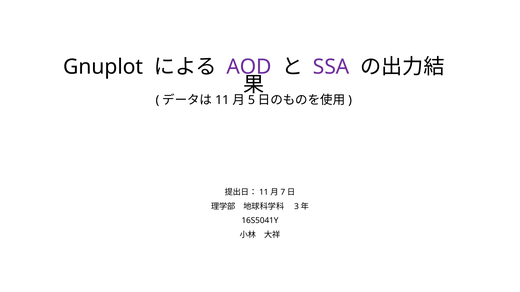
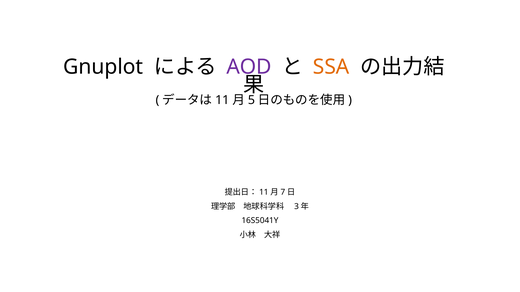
SSA colour: purple -> orange (331, 67)
